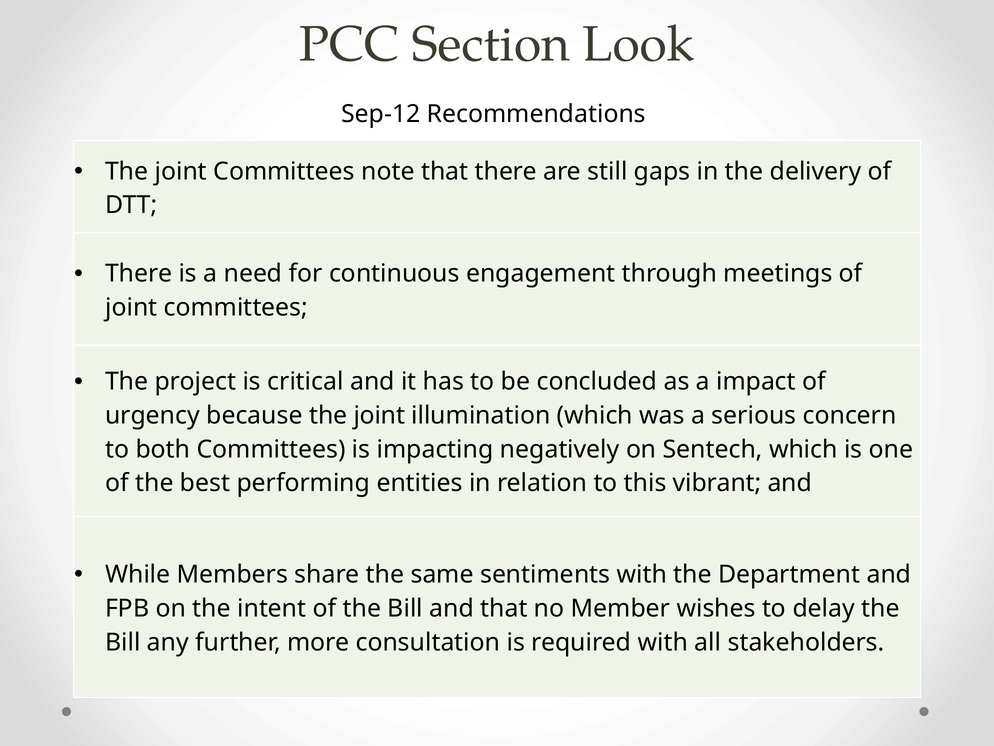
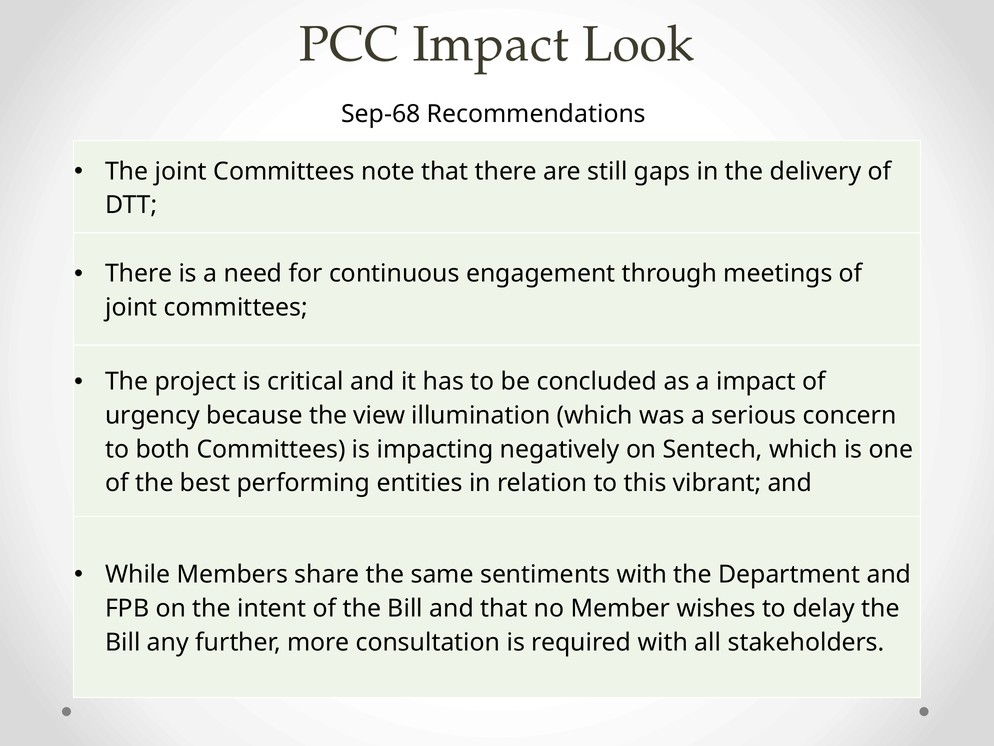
PCC Section: Section -> Impact (491, 44)
Sep-12: Sep-12 -> Sep-68 (381, 114)
because the joint: joint -> view (379, 415)
